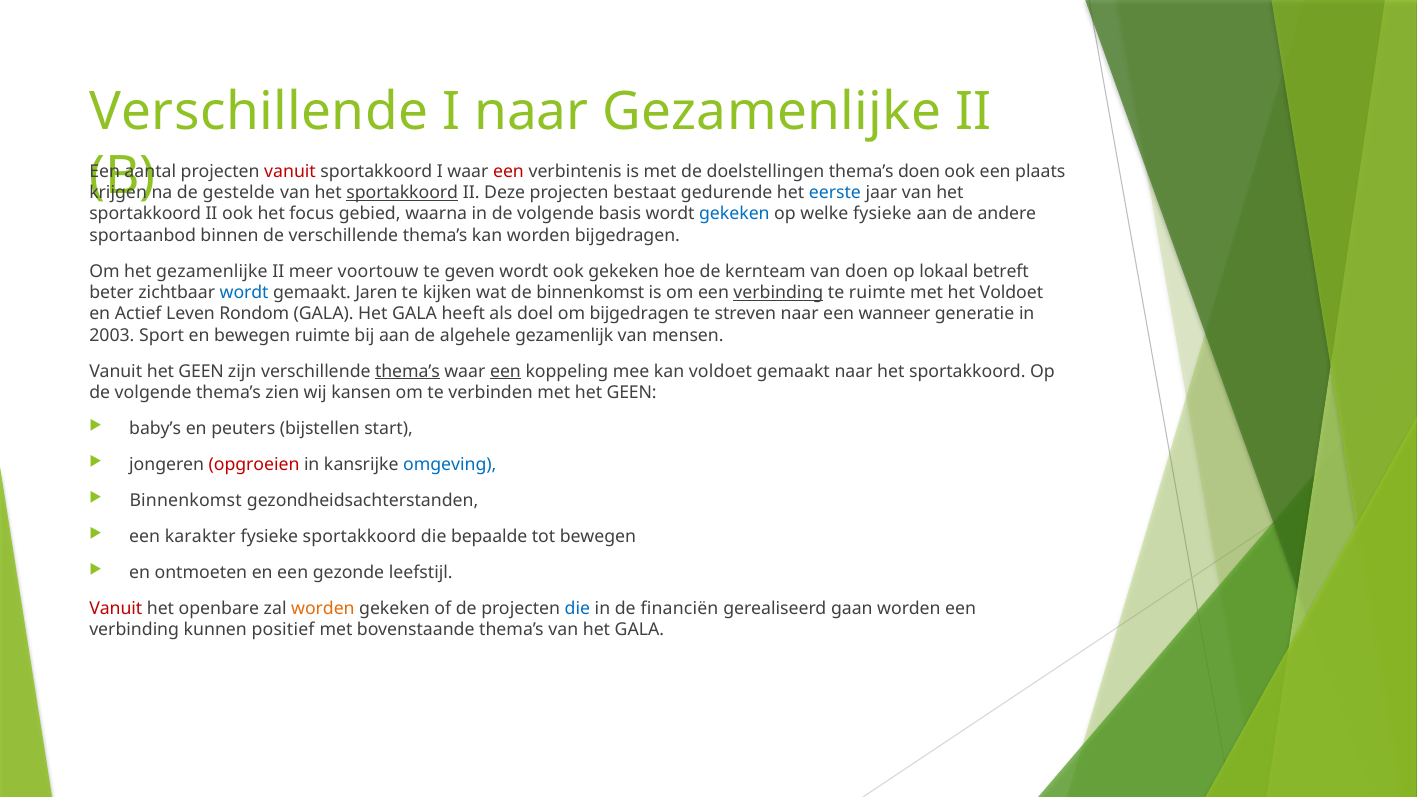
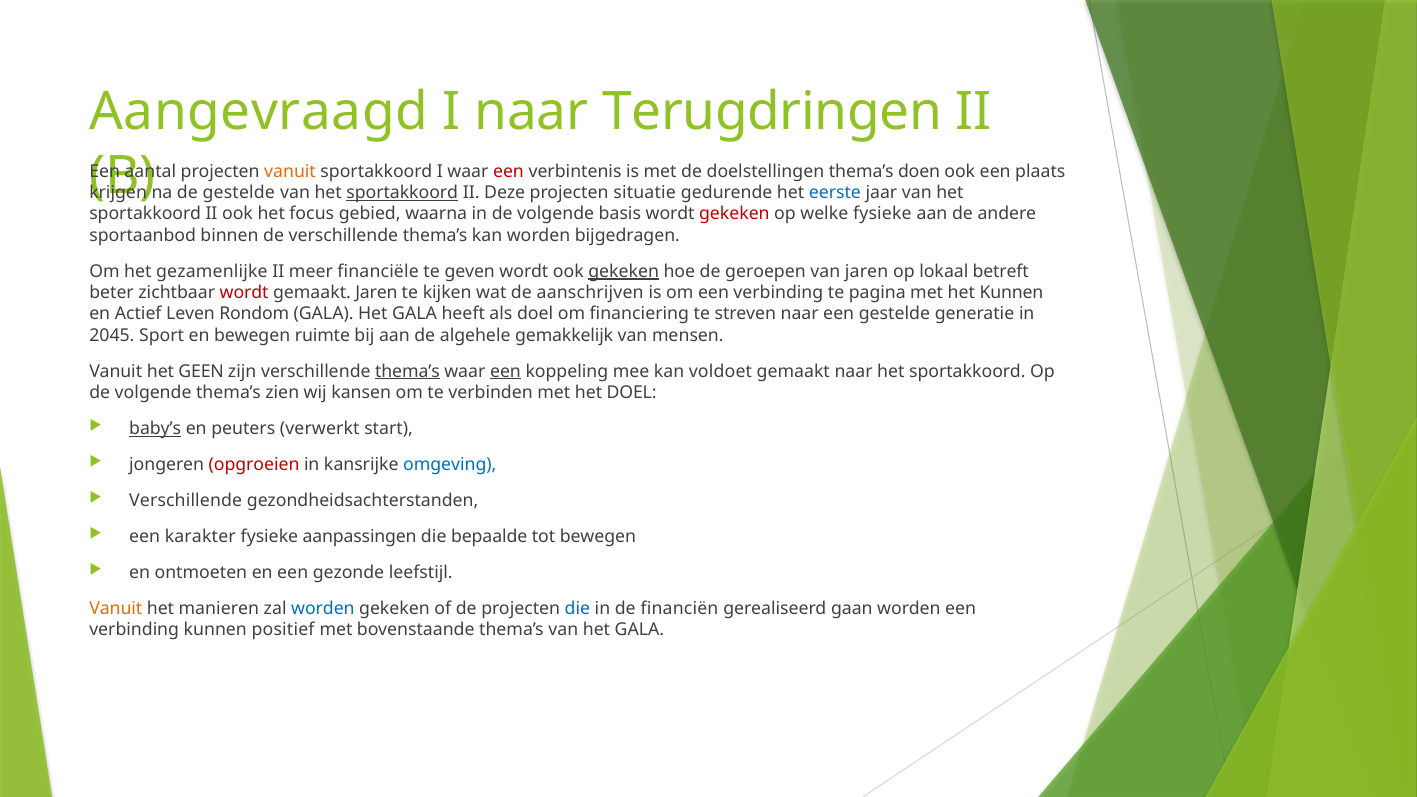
Verschillende: Verschillende -> Aangevraagd (259, 112)
naar Gezamenlijke: Gezamenlijke -> Terugdringen (772, 112)
vanuit colour: red -> orange (290, 172)
bestaat: bestaat -> situatie (645, 193)
gekeken colour: blue -> red (734, 214)
voortouw: voortouw -> financiële (378, 271)
gekeken underline: none -> present (624, 271)
kernteam: kernteam -> geroepen (765, 271)
van doen: doen -> jaren (867, 271)
wordt colour: blue -> red (244, 293)
de binnenkomst: binnenkomst -> aanschrijven (590, 293)
verbinding underline: present -> none (778, 293)
te ruimte: ruimte -> pagina (877, 293)
het Voldoet: Voldoet -> Kunnen (1012, 293)
om bijgedragen: bijgedragen -> financiering (639, 314)
een wanneer: wanneer -> gestelde (894, 314)
2003: 2003 -> 2045 (112, 335)
gezamenlijk: gezamenlijk -> gemakkelijk (564, 335)
met het GEEN: GEEN -> DOEL (632, 392)
baby’s underline: none -> present (155, 429)
bijstellen: bijstellen -> verwerkt (320, 429)
Binnenkomst: Binnenkomst -> Verschillende (186, 501)
fysieke sportakkoord: sportakkoord -> aanpassingen (360, 537)
Vanuit colour: red -> orange (116, 609)
openbare: openbare -> manieren (219, 609)
worden colour: orange -> blue (323, 609)
